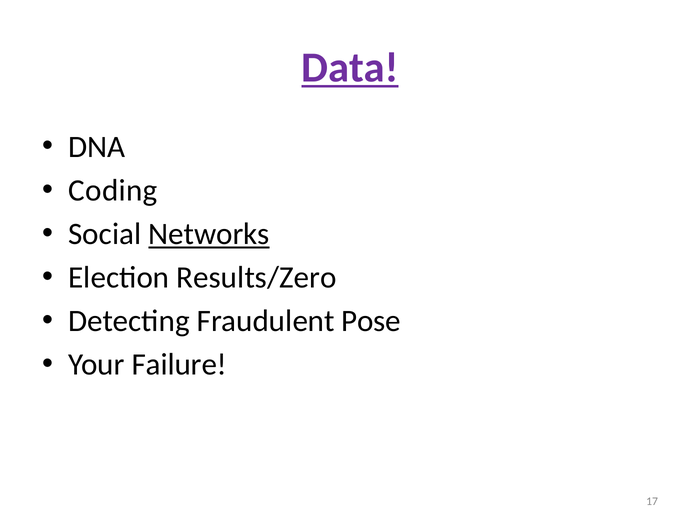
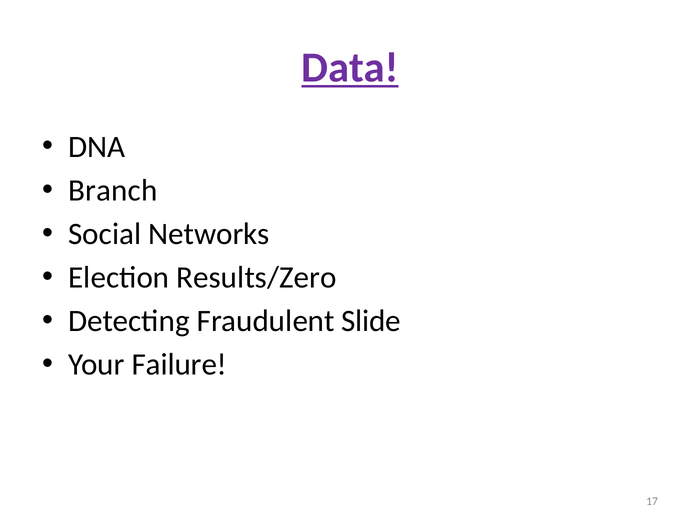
Coding: Coding -> Branch (113, 190)
Networks underline: present -> none (209, 234)
Pose: Pose -> Slide (371, 321)
